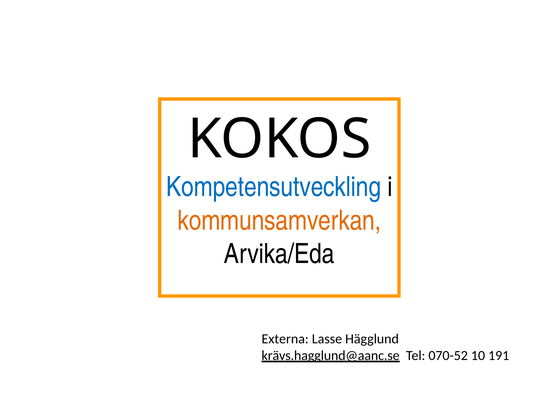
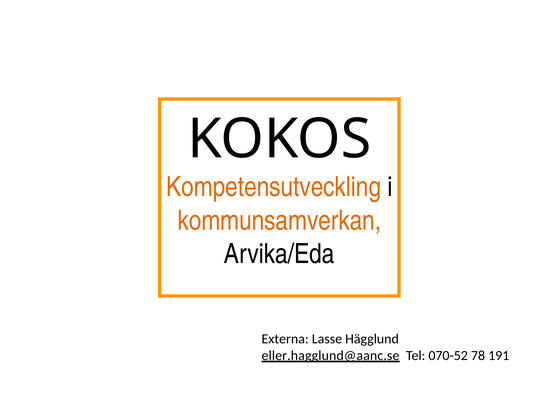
Kompetensutveckling colour: blue -> orange (274, 187)
krävs.hagglund@aanc.se: krävs.hagglund@aanc.se -> eller.hagglund@aanc.se (331, 355)
10: 10 -> 78 (478, 355)
